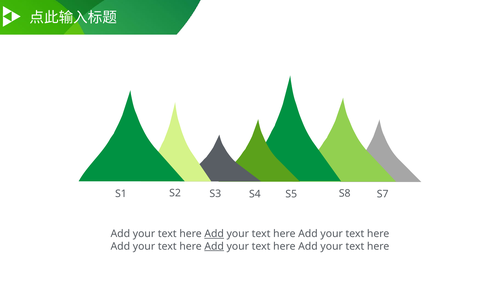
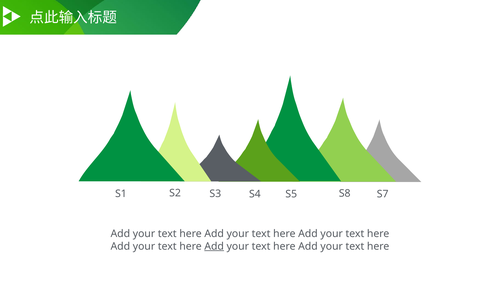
Add underline: present -> none (214, 234)
